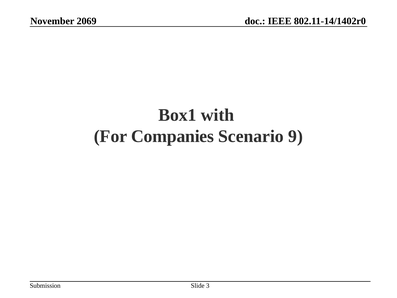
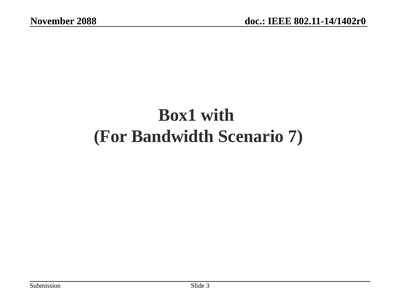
2069: 2069 -> 2088 (87, 21)
Companies: Companies -> Bandwidth (173, 136)
9: 9 -> 7 (296, 136)
